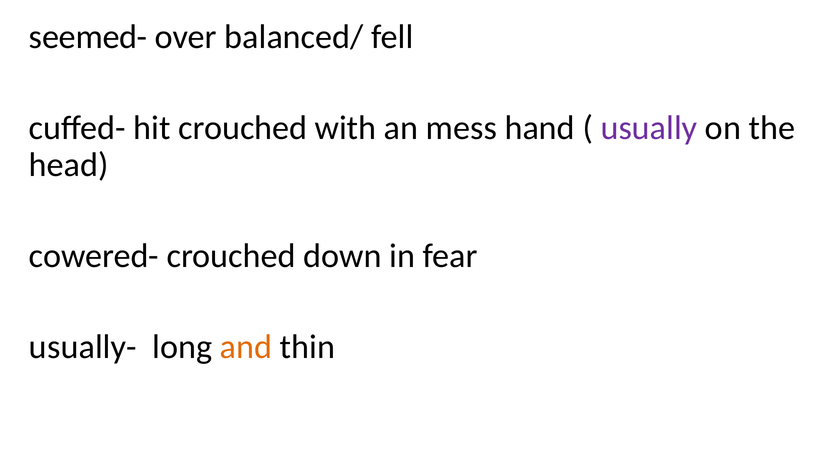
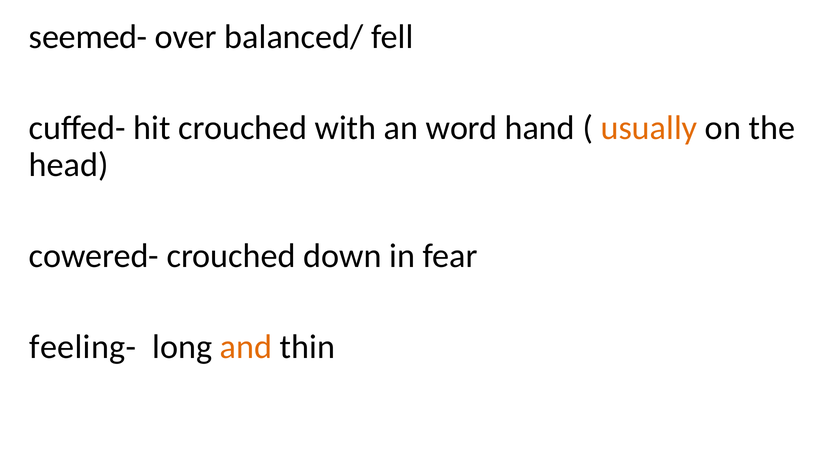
mess: mess -> word (462, 128)
usually colour: purple -> orange (649, 128)
usually-: usually- -> feeling- (83, 347)
